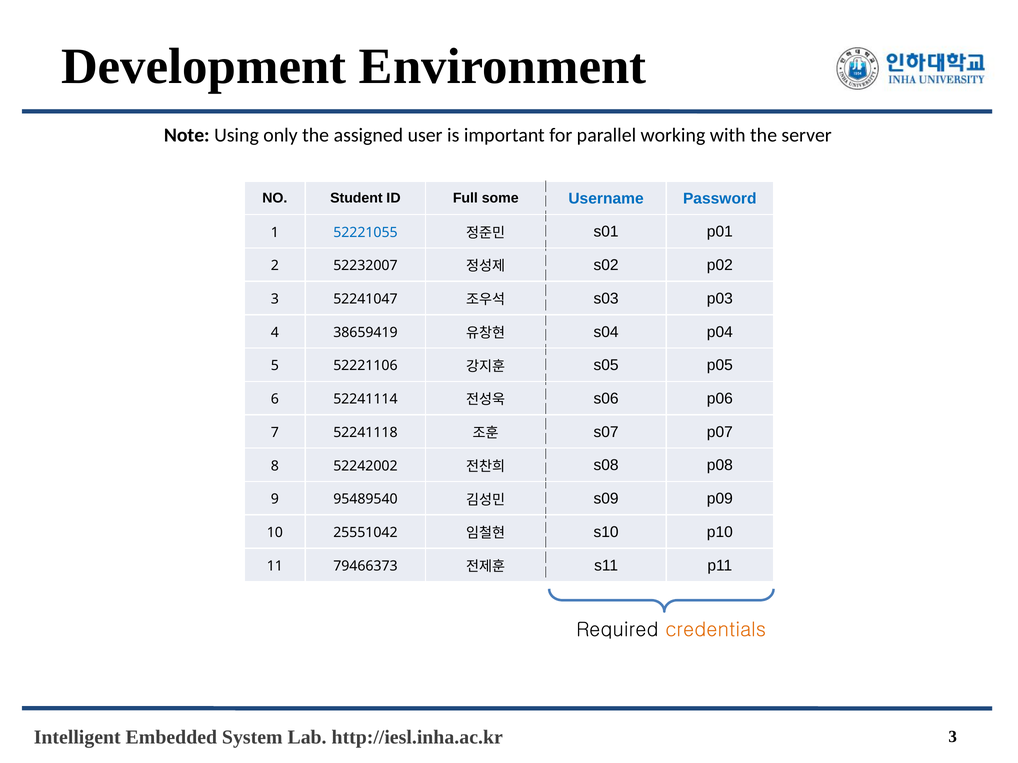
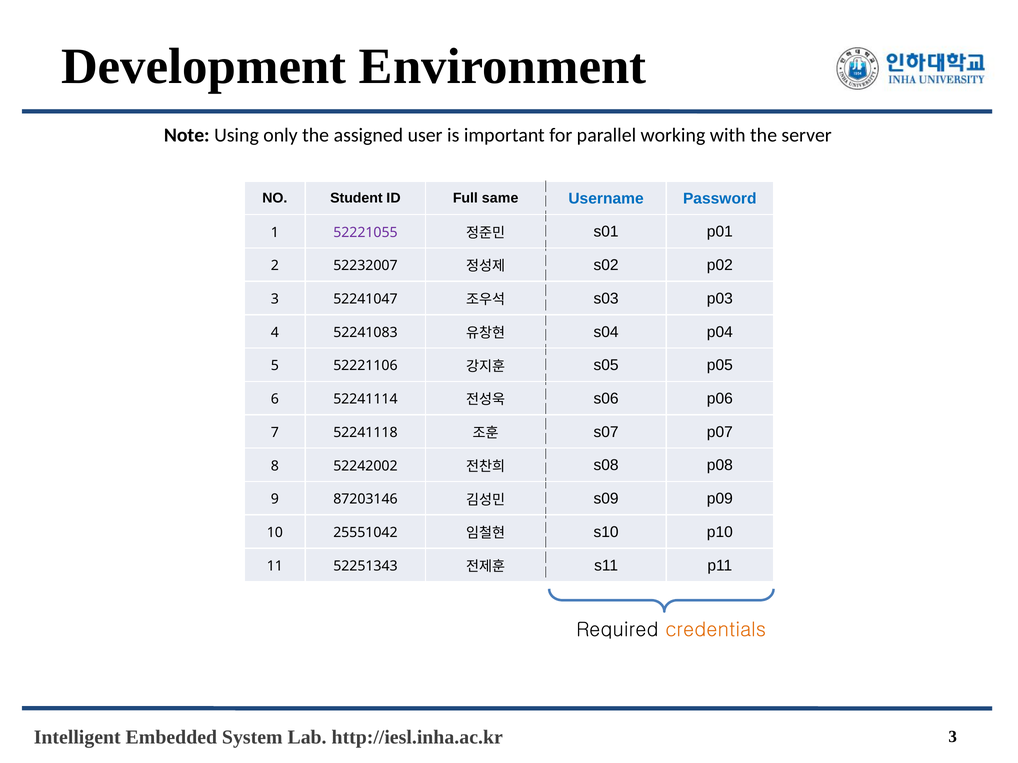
some: some -> same (500, 198)
52221055 colour: blue -> purple (365, 233)
38659419: 38659419 -> 52241083 (365, 333)
95489540: 95489540 -> 87203146 (365, 500)
79466373: 79466373 -> 52251343 (365, 566)
